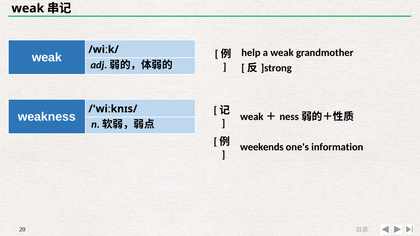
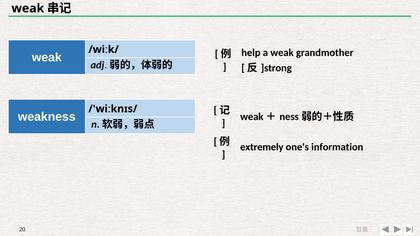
weekends: weekends -> extremely (262, 147)
